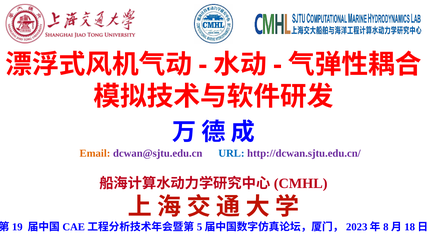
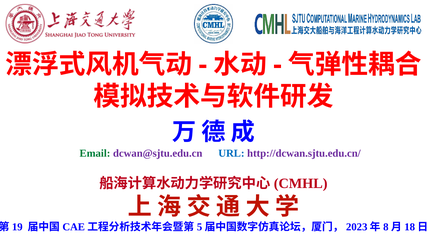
Email colour: orange -> green (95, 153)
